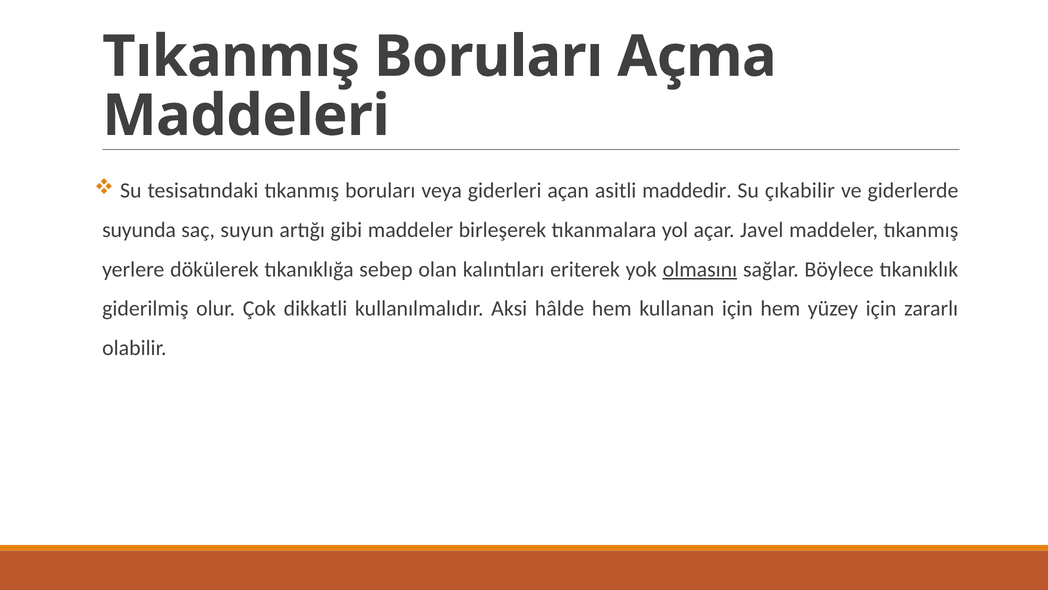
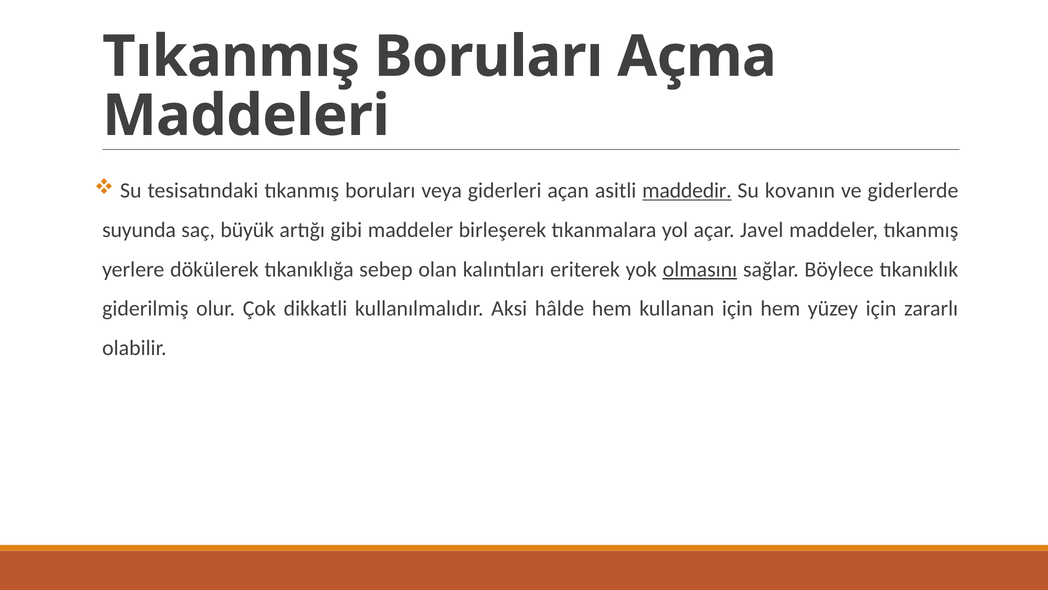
maddedir underline: none -> present (687, 190)
çıkabilir: çıkabilir -> kovanın (800, 190)
suyun: suyun -> büyük (247, 230)
